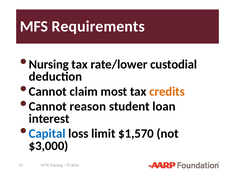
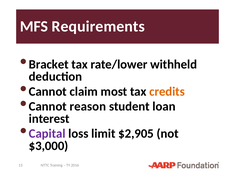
Nursing: Nursing -> Bracket (49, 64)
custodial: custodial -> withheld (174, 64)
Capital colour: blue -> purple (47, 133)
$1,570: $1,570 -> $2,905 (136, 133)
